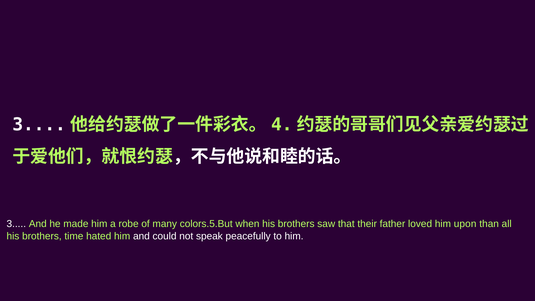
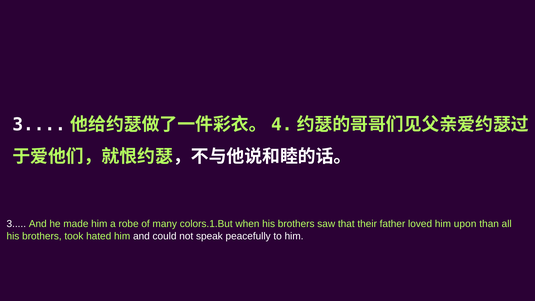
colors.5.But: colors.5.But -> colors.1.But (206, 224)
time: time -> took (74, 236)
